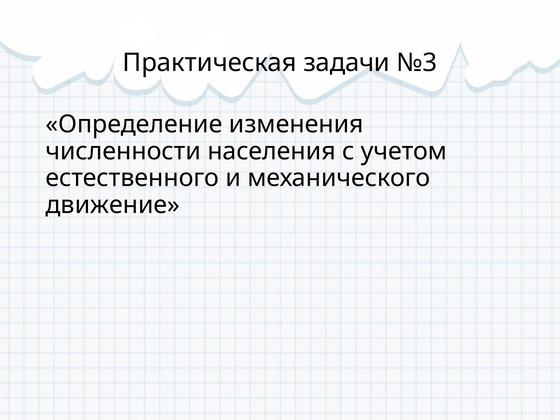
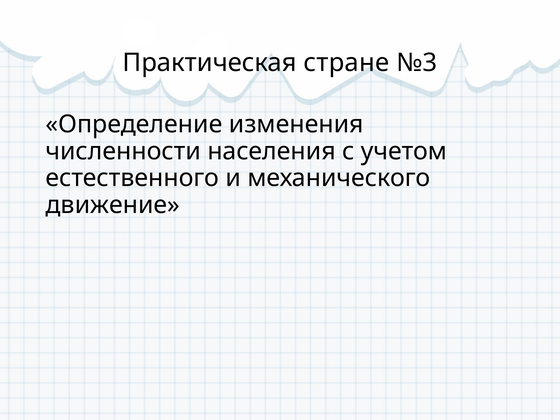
задачи: задачи -> стране (346, 63)
